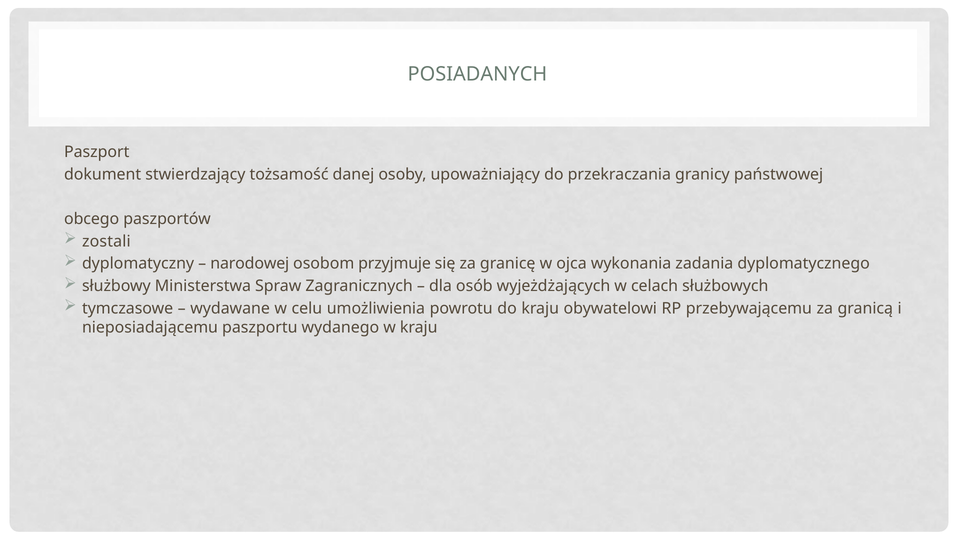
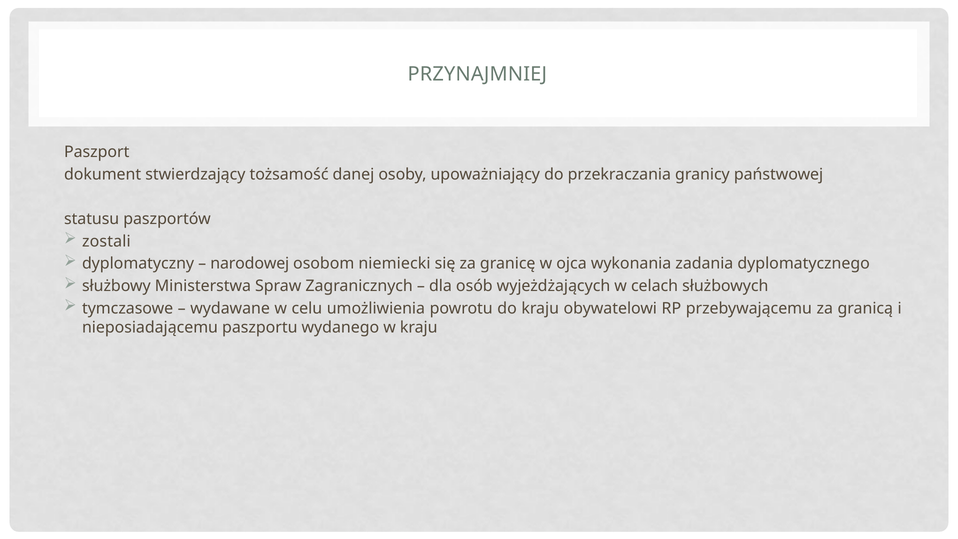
POSIADANYCH: POSIADANYCH -> PRZYNAJMNIEJ (477, 74)
obcego: obcego -> statusu (92, 219)
przyjmuje: przyjmuje -> niemiecki (394, 264)
